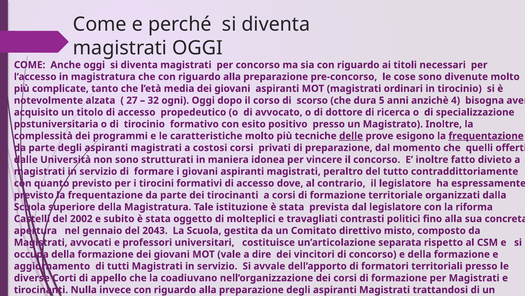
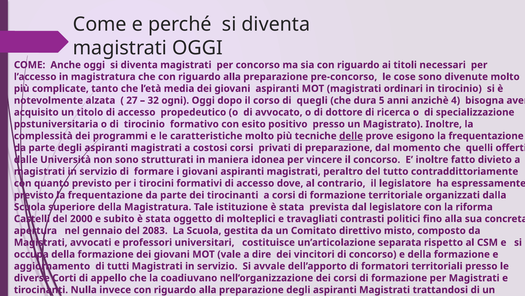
scorso: scorso -> quegli (312, 100)
frequentazione underline: present -> none (486, 136)
2002: 2002 -> 2000 (81, 218)
2043: 2043 -> 2083 (155, 230)
